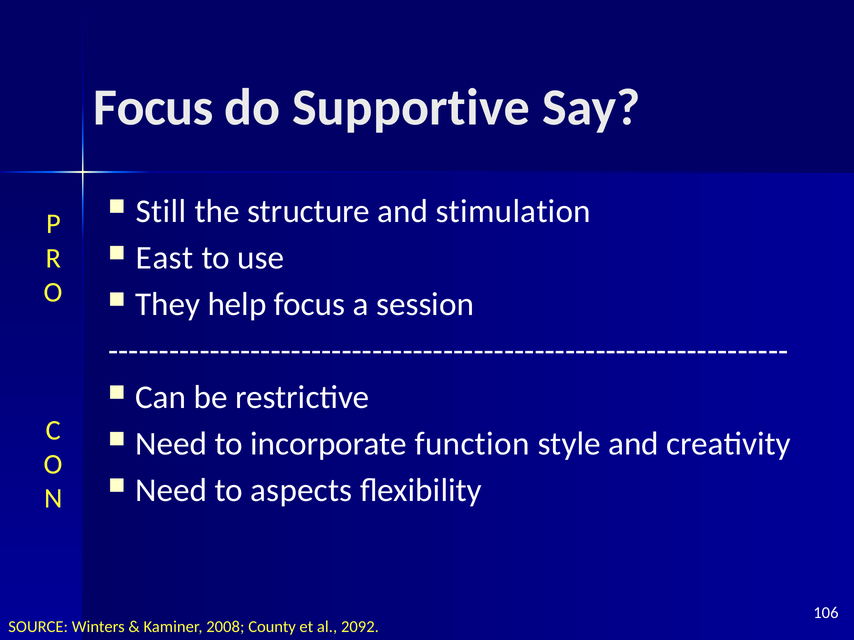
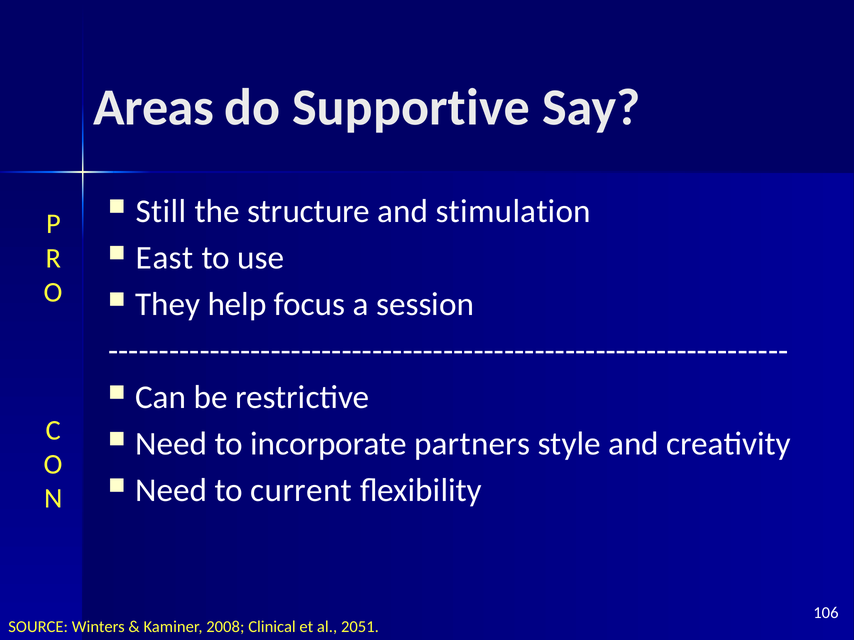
Focus: Focus -> Areas (154, 108)
function: function -> partners (472, 444)
aspects: aspects -> current (301, 491)
County: County -> Clinical (272, 627)
2092: 2092 -> 2051 (360, 627)
